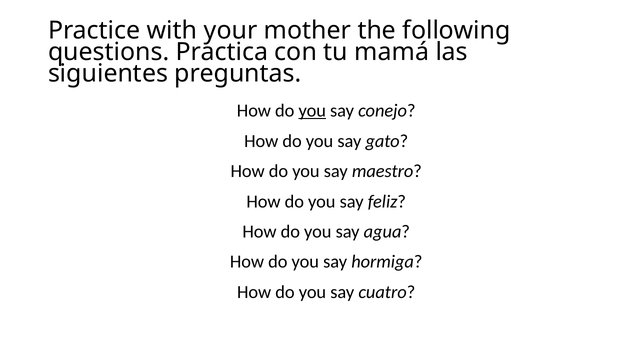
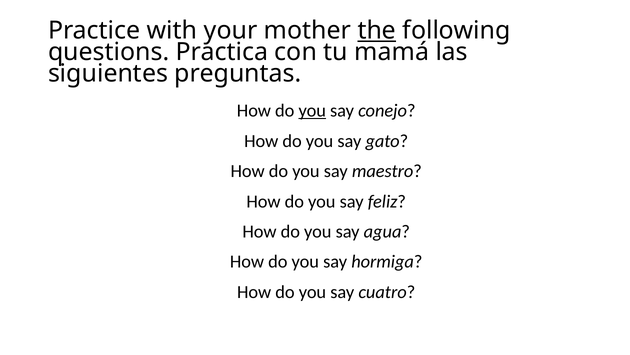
the underline: none -> present (377, 30)
